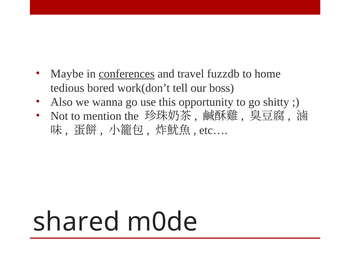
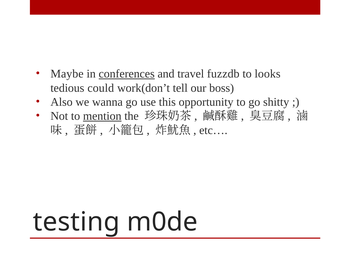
home: home -> looks (268, 74)
bored: bored -> could (101, 88)
mention underline: none -> present (102, 116)
shared: shared -> testing (76, 222)
